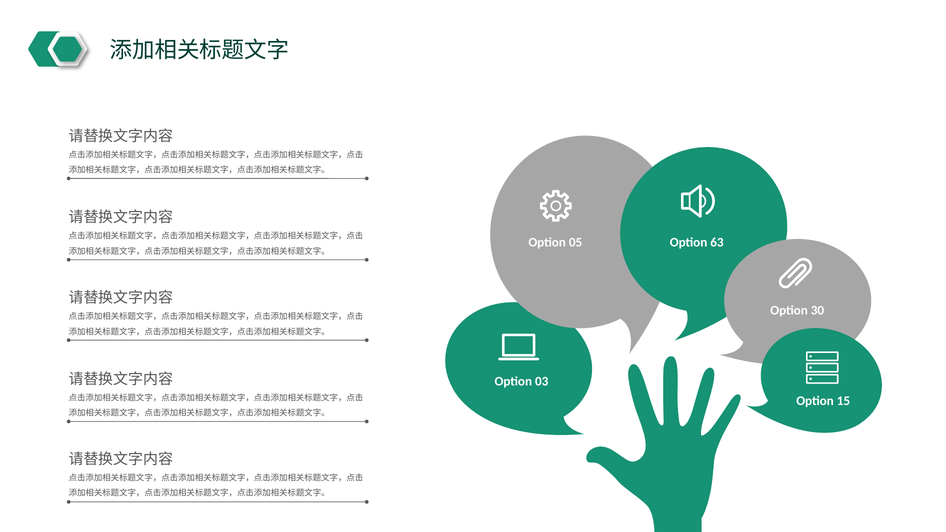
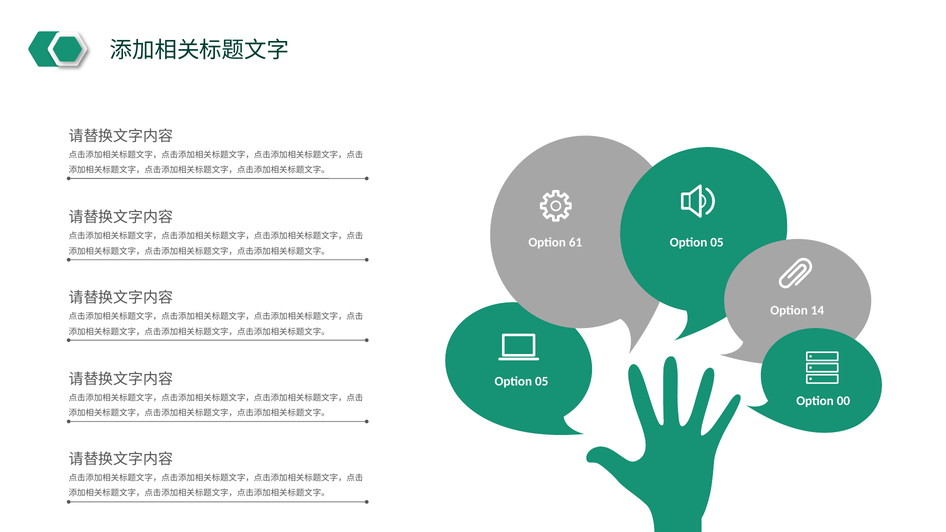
05: 05 -> 61 (576, 243)
63: 63 -> 05 (717, 243)
30: 30 -> 14 (817, 310)
03: 03 -> 05 (542, 382)
15: 15 -> 00 (843, 401)
